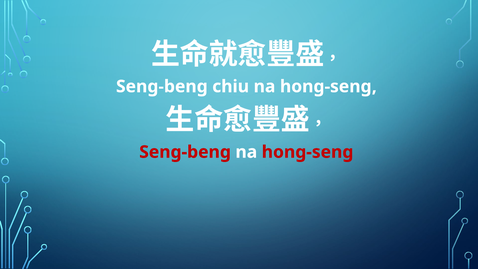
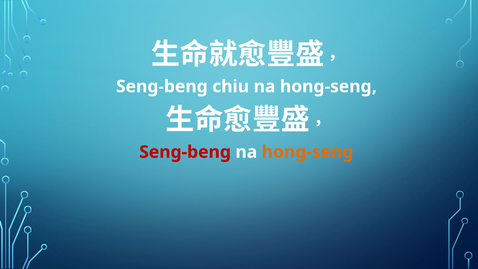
hong-seng colour: red -> orange (308, 152)
